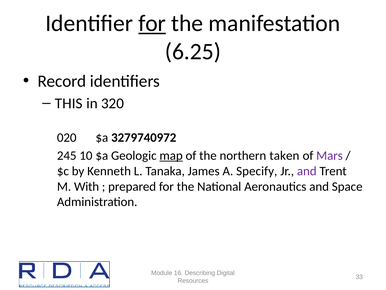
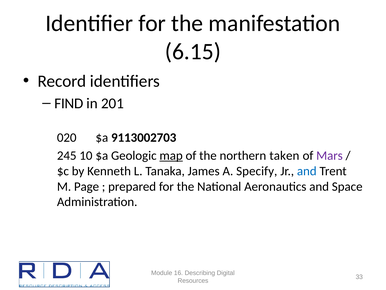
for underline: present -> none (152, 23)
6.25: 6.25 -> 6.15 (193, 52)
THIS: THIS -> FIND (69, 103)
320: 320 -> 201 (112, 103)
3279740972: 3279740972 -> 9113002703 (144, 137)
and colour: purple -> blue (307, 171)
With: With -> Page (87, 186)
